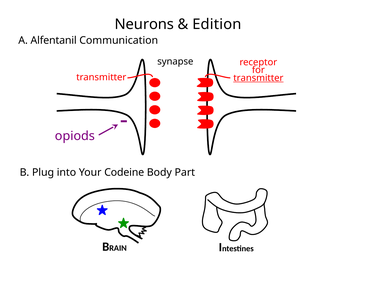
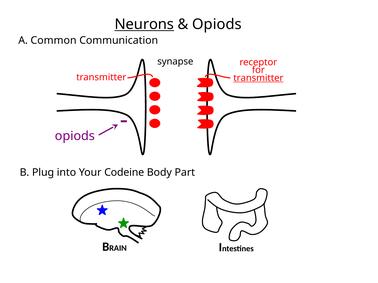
Neurons underline: none -> present (144, 24)
Edition: Edition -> Opiods (217, 24)
Alfentanil: Alfentanil -> Common (54, 40)
